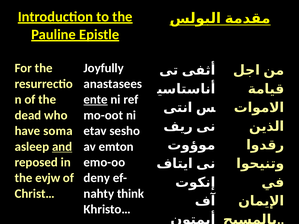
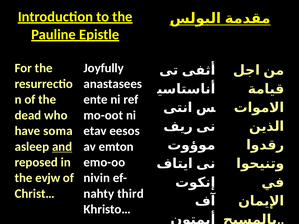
ente underline: present -> none (96, 100)
sesho: sesho -> eesos (125, 131)
deny: deny -> nivin (97, 178)
think: think -> third (130, 194)
